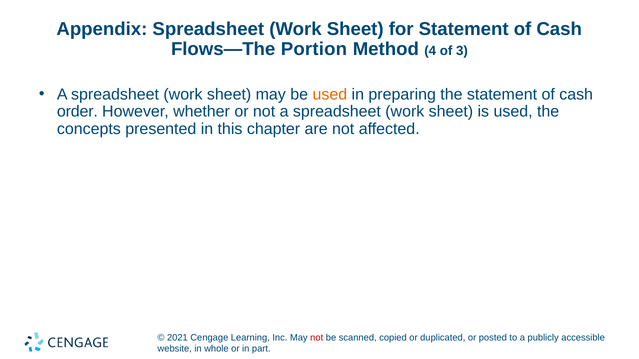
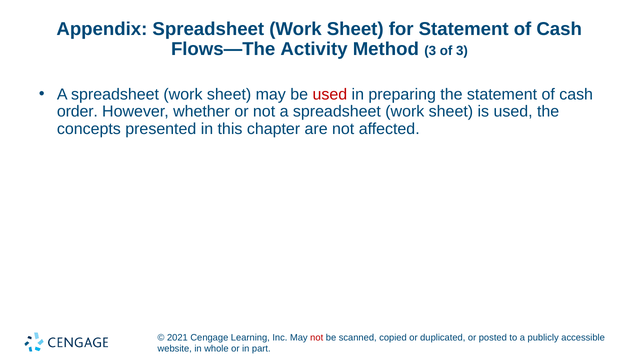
Portion: Portion -> Activity (314, 49)
Method 4: 4 -> 3 (430, 51)
used colour: orange -> red (330, 94)
